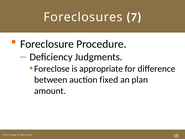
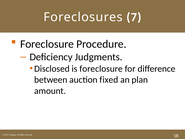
Foreclose: Foreclose -> Disclosed (52, 69)
is appropriate: appropriate -> foreclosure (101, 69)
